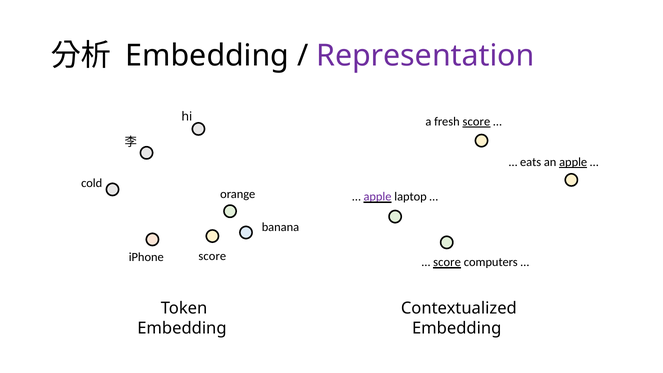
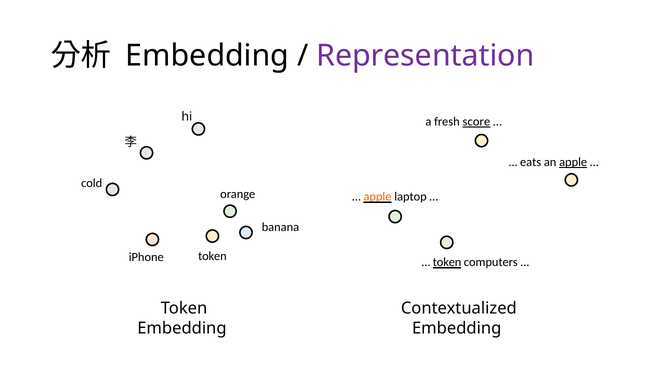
apple colour: purple -> orange (378, 197)
score: score -> token (212, 256)
score: score -> token (447, 262)
